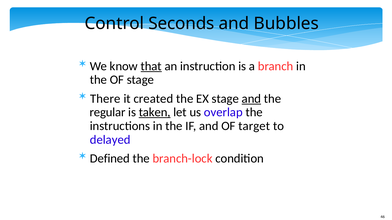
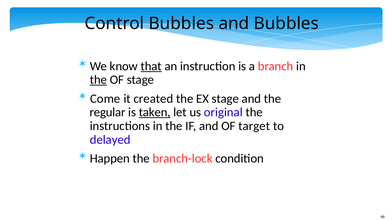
Control Seconds: Seconds -> Bubbles (181, 24)
the underline: none -> present (98, 80)
There: There -> Come (105, 99)
and underline: present -> none (251, 99)
overlap: overlap -> original (223, 113)
Defined: Defined -> Happen (110, 159)
